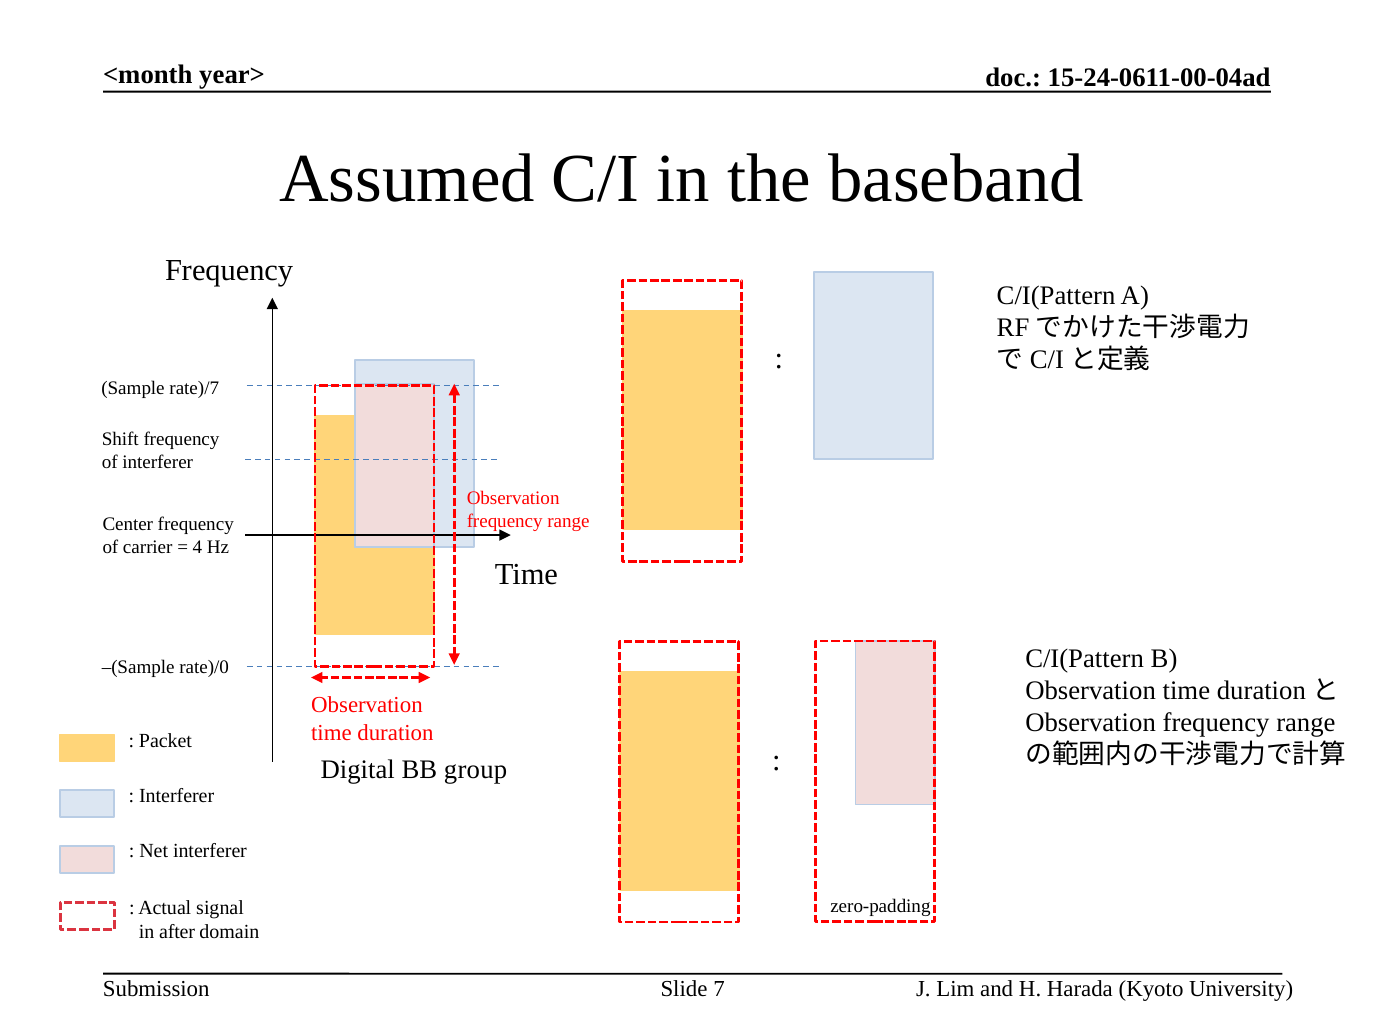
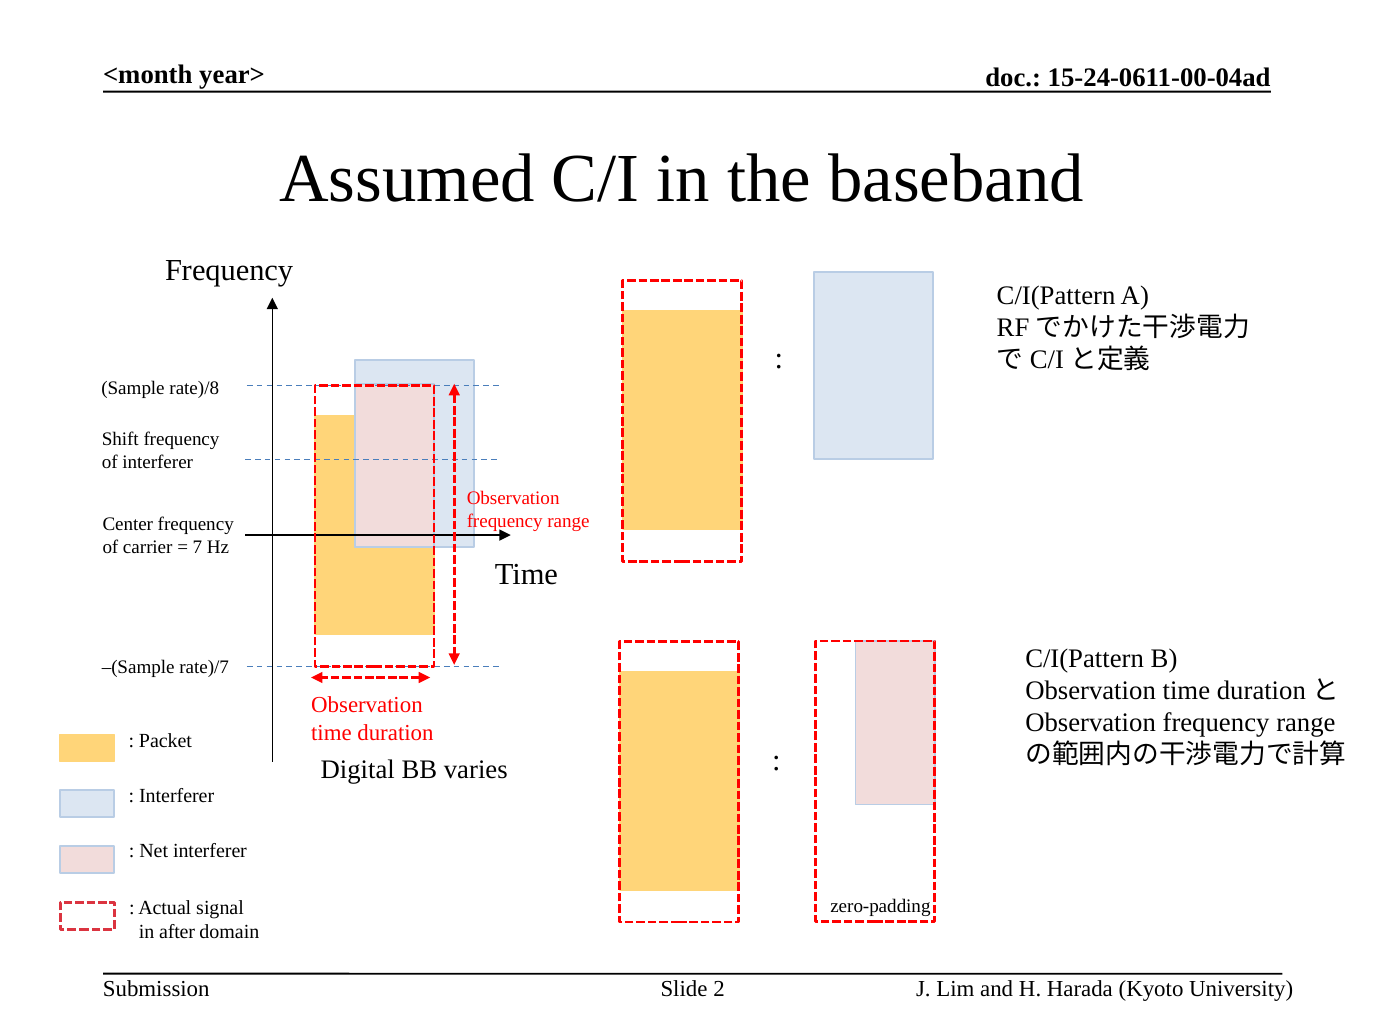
rate)/7: rate)/7 -> rate)/8 (194, 388)
4: 4 -> 7 (197, 547)
rate)/0: rate)/0 -> rate)/7 (204, 667)
group: group -> varies (476, 769)
7: 7 -> 2 (719, 988)
